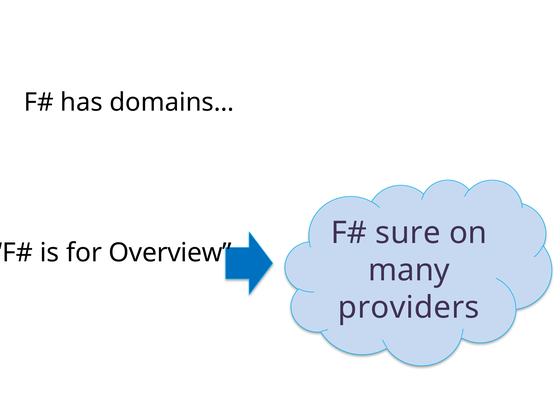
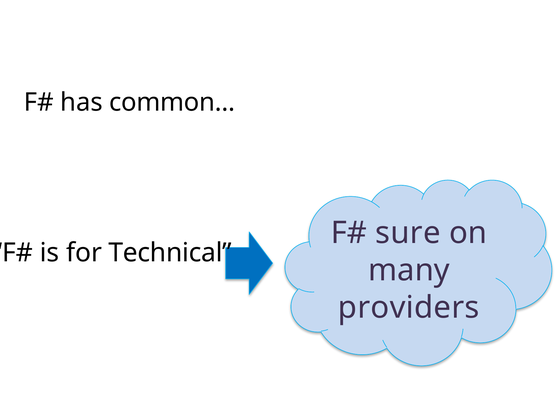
domains…: domains… -> common… (172, 102)
Overview: Overview -> Technical (170, 253)
